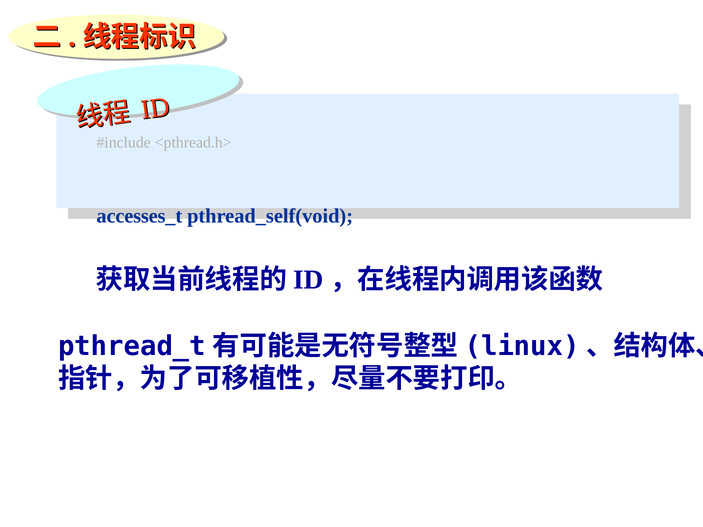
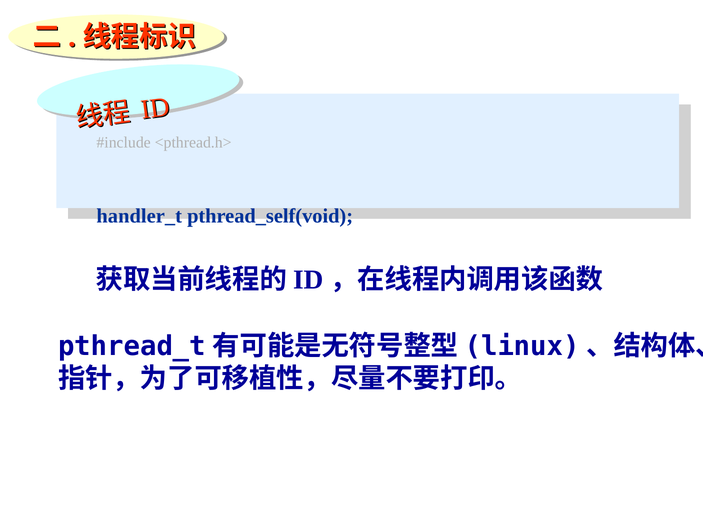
accesses_t: accesses_t -> handler_t (139, 216)
